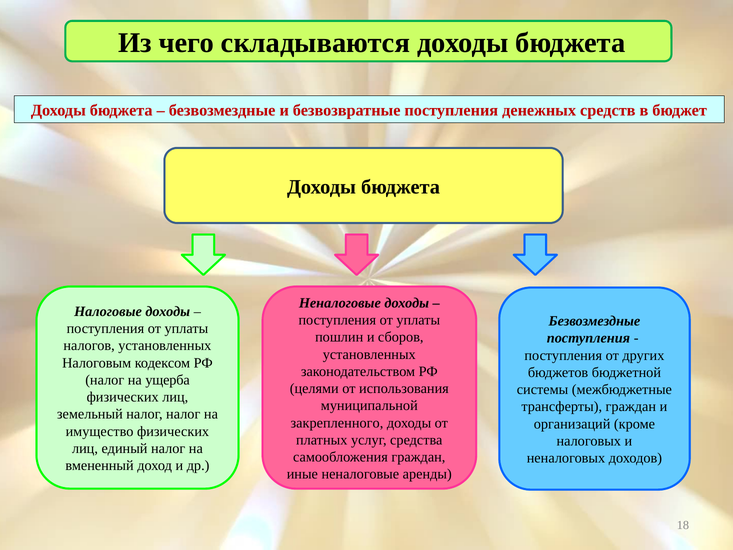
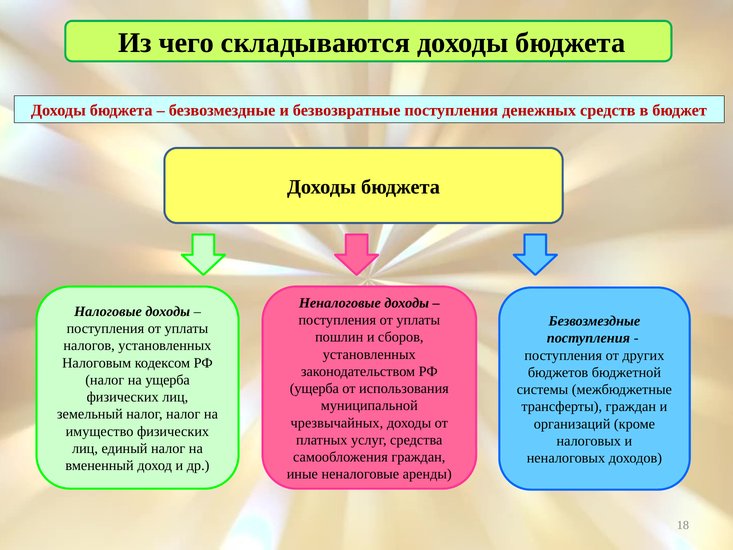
целями: целями -> ущерба (314, 388)
закрепленного: закрепленного -> чрезвычайных (337, 423)
